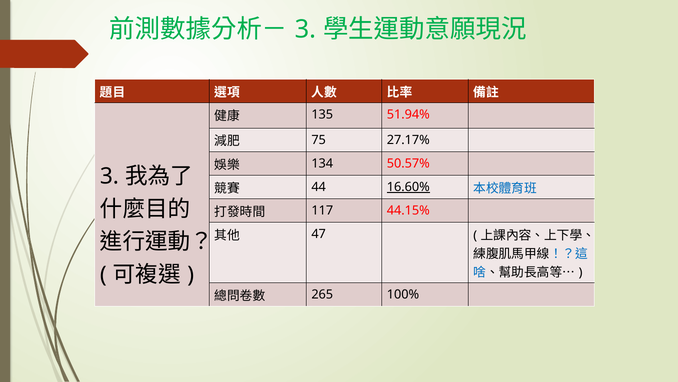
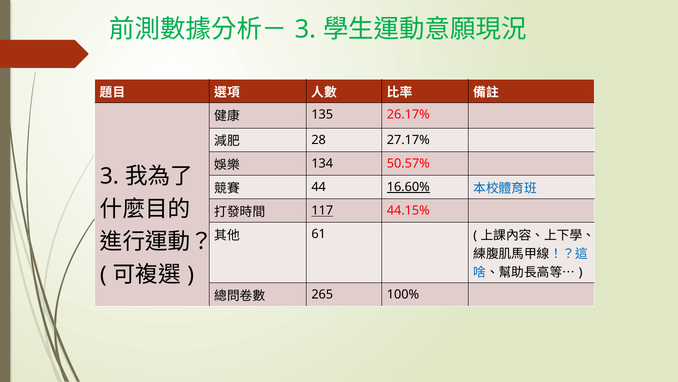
51.94%: 51.94% -> 26.17% (408, 115)
75: 75 -> 28 (319, 140)
117 underline: none -> present (322, 210)
47: 47 -> 61 (319, 234)
